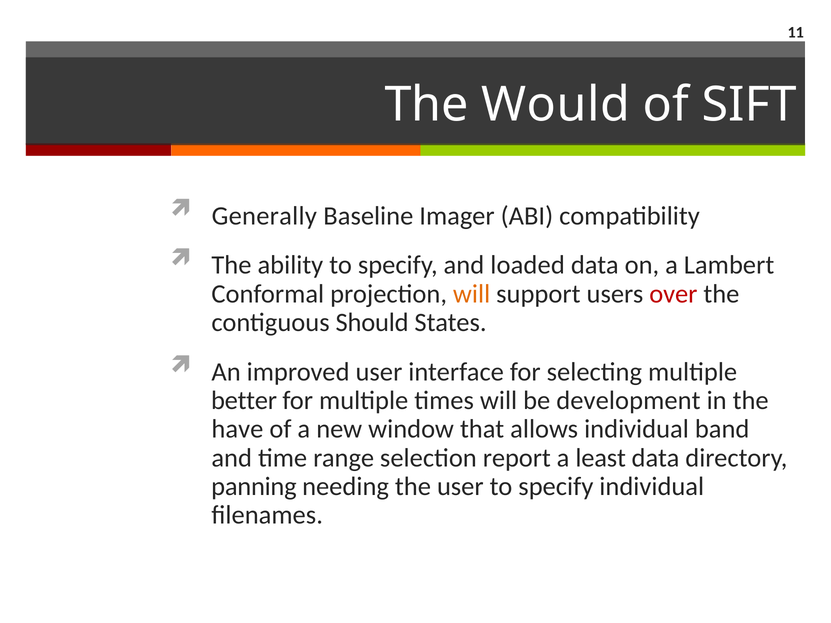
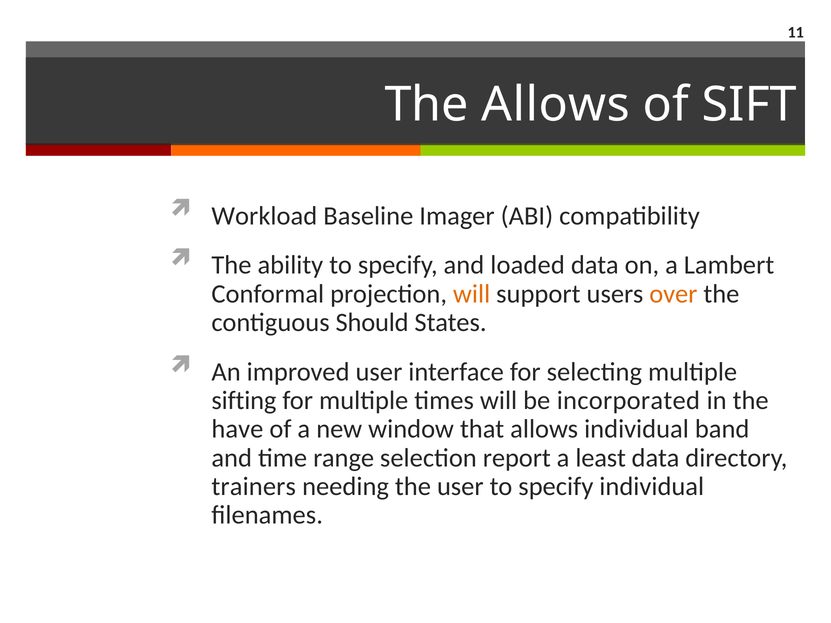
The Would: Would -> Allows (556, 105)
Generally: Generally -> Workload (264, 216)
over colour: red -> orange (673, 294)
better: better -> sifting (244, 401)
development: development -> incorporated (628, 401)
panning: panning -> trainers (254, 487)
